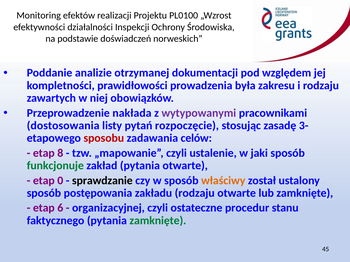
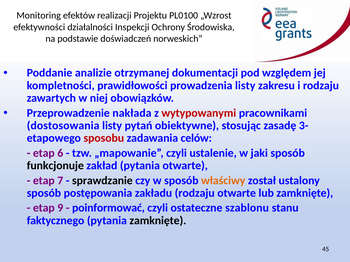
prowadzenia była: była -> listy (245, 86)
wytypowanymi colour: purple -> red (199, 113)
rozpoczęcie: rozpoczęcie -> obiektywne (187, 126)
8: 8 -> 6 (60, 153)
funkcjonuje colour: green -> black (55, 166)
0: 0 -> 7 (60, 181)
6: 6 -> 9 (60, 208)
organizacyjnej: organizacyjnej -> poinformować (108, 208)
procedur: procedur -> szablonu (247, 208)
zamknięte colour: green -> black (158, 221)
